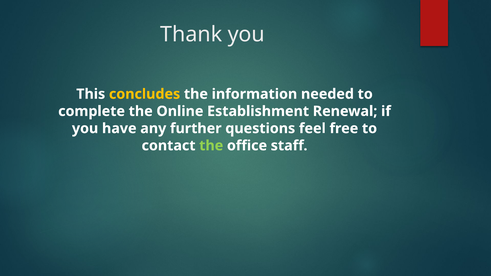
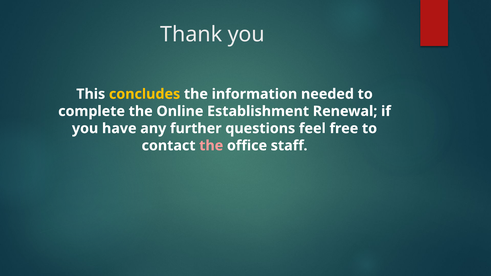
the colour: light green -> pink (211, 146)
